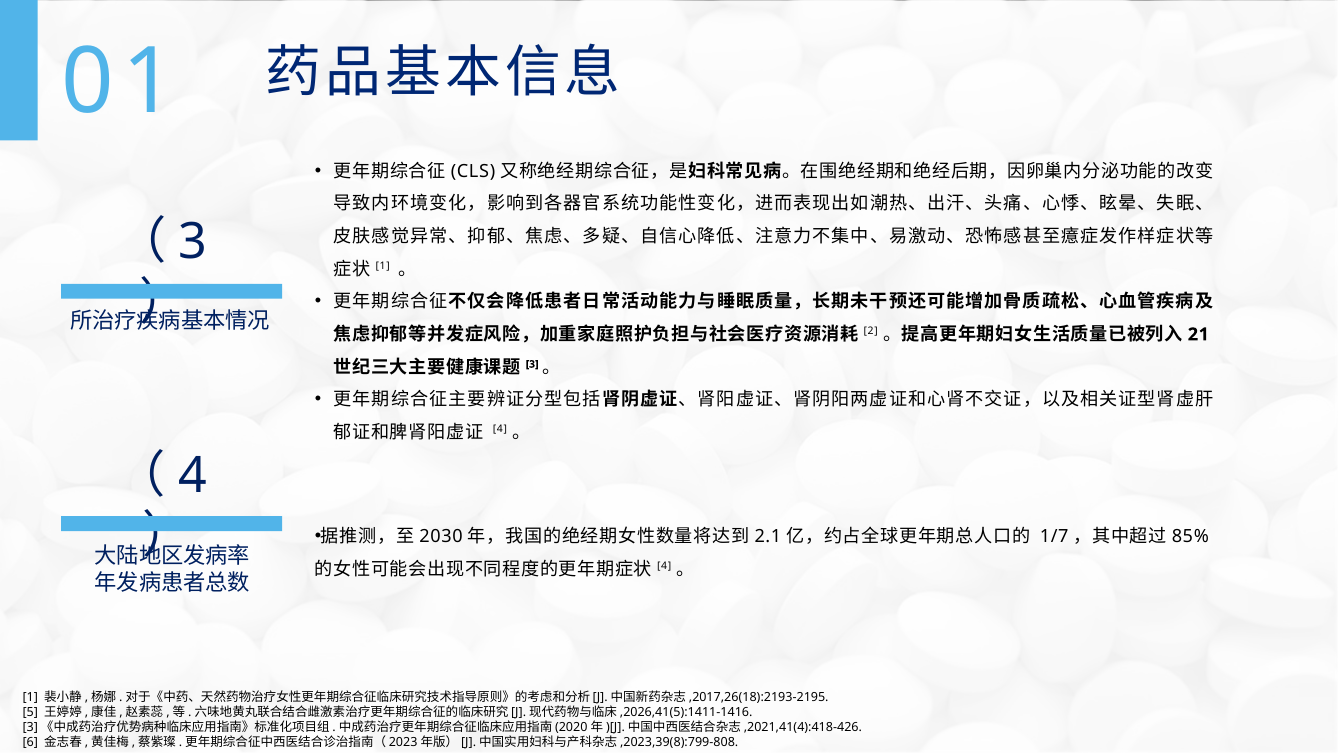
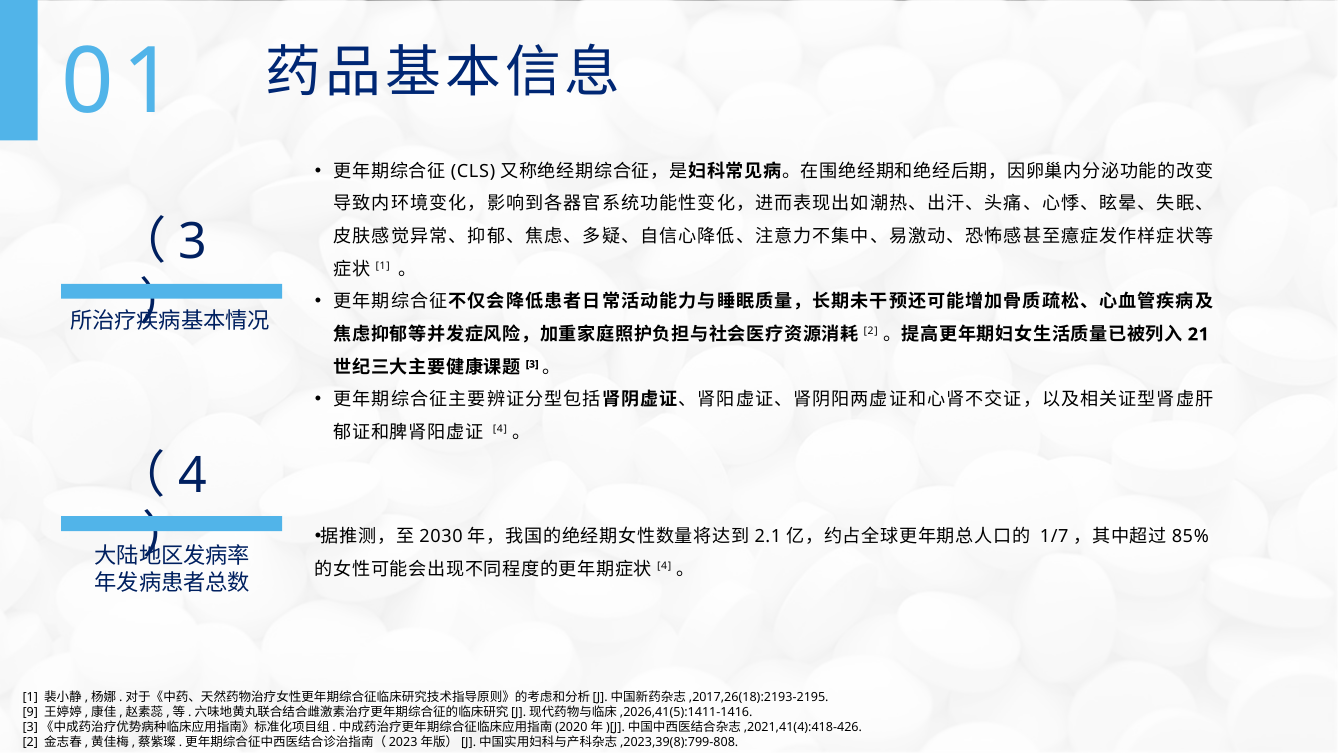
5: 5 -> 9 (30, 712)
6: 6 -> 2 (30, 742)
